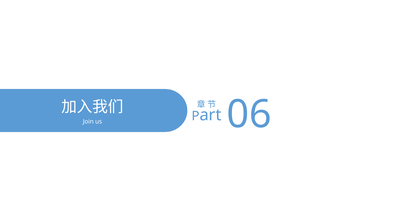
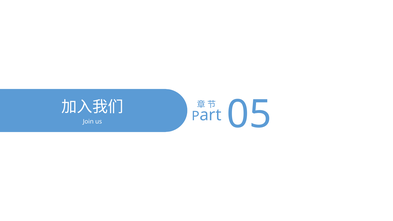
06: 06 -> 05 (249, 114)
